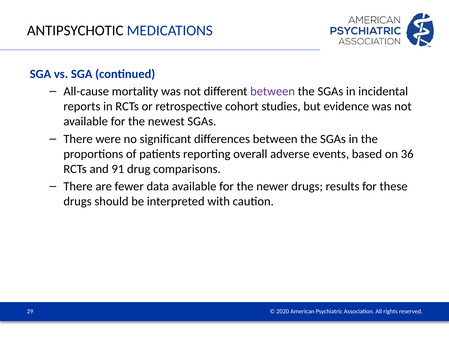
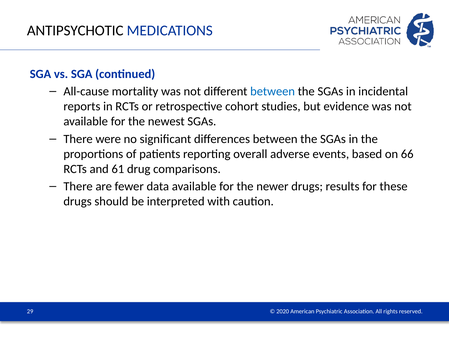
between colour: purple -> blue (273, 91)
36: 36 -> 66 (407, 154)
91: 91 -> 61 (118, 169)
